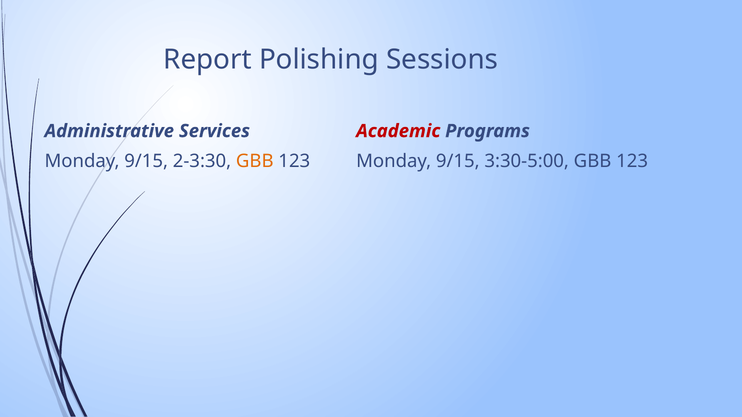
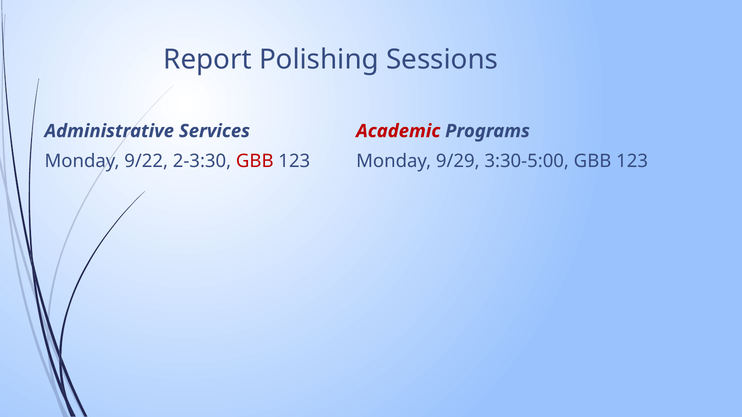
9/15: 9/15 -> 9/22 (146, 161)
GBB colour: orange -> red (255, 161)
9/15: 9/15 -> 9/29 (458, 161)
